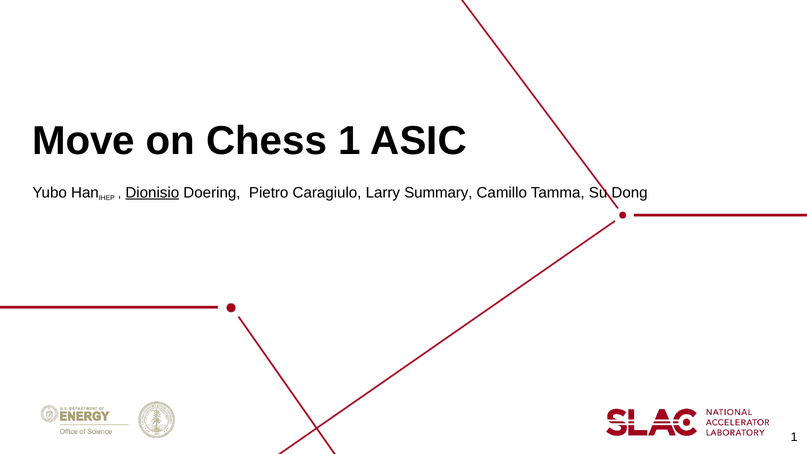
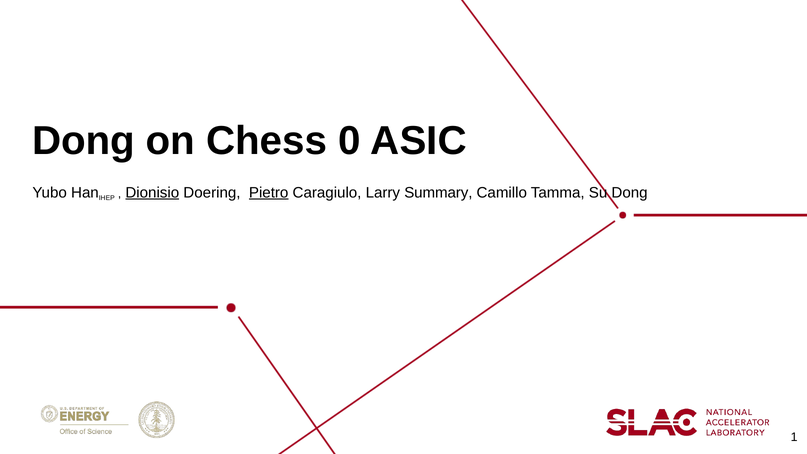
Move: Move -> Dong (84, 141)
Chess 1: 1 -> 0 (350, 141)
Pietro underline: none -> present (269, 192)
